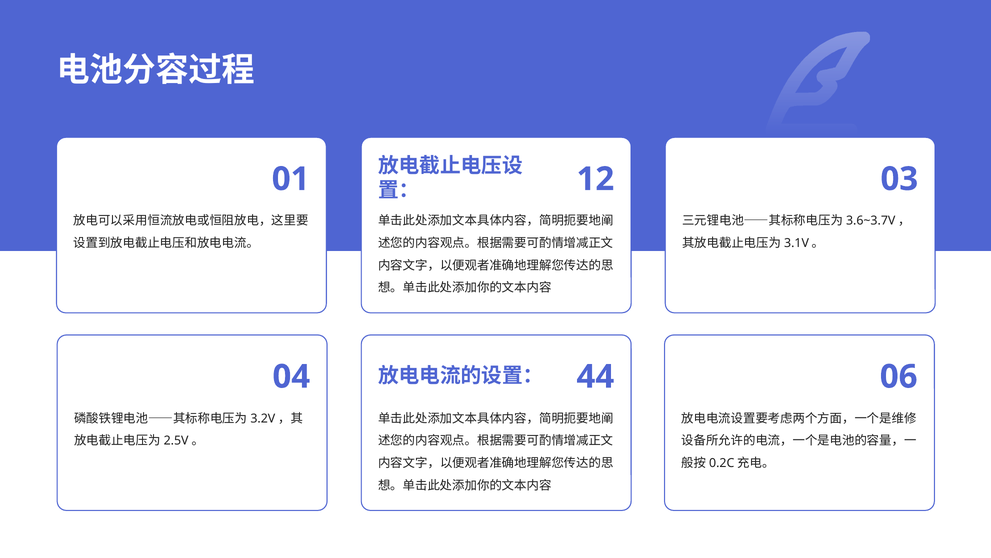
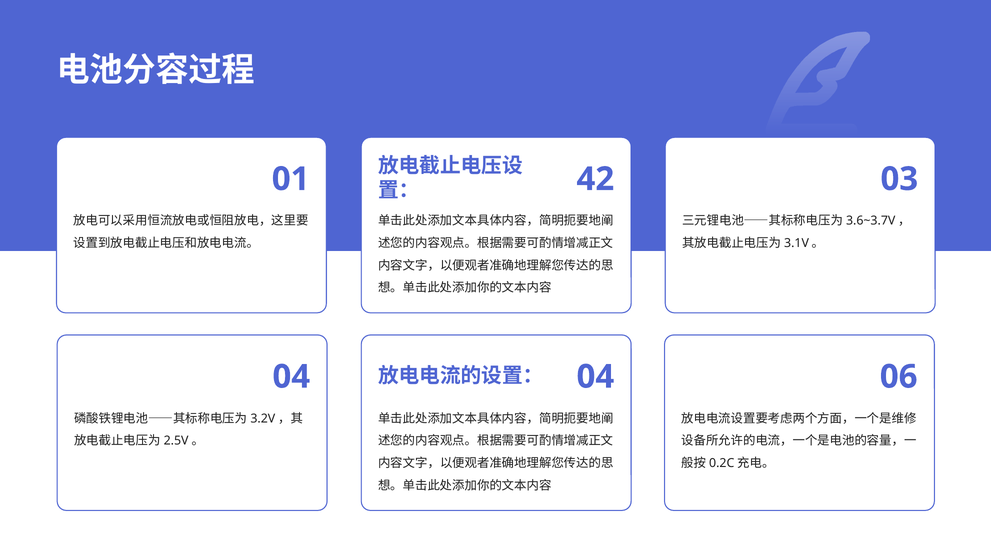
12: 12 -> 42 (595, 179)
44: 44 -> 04 (595, 376)
